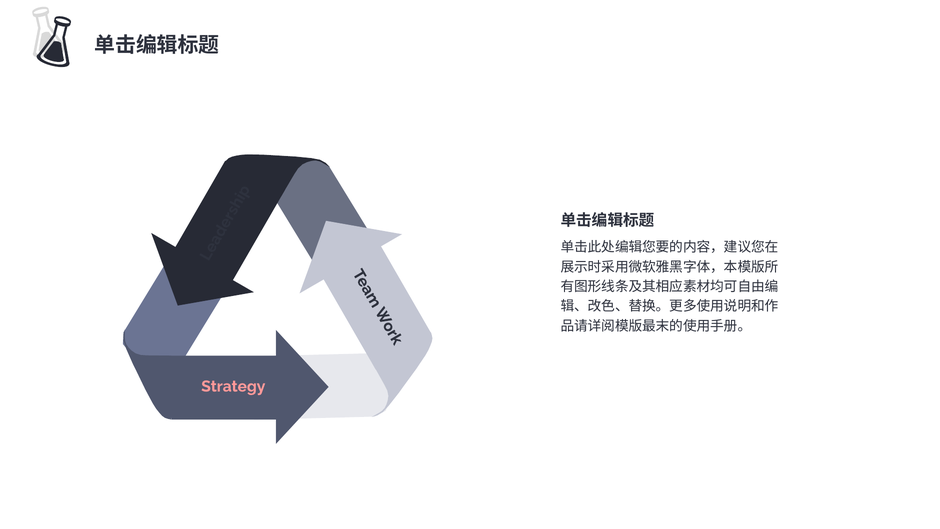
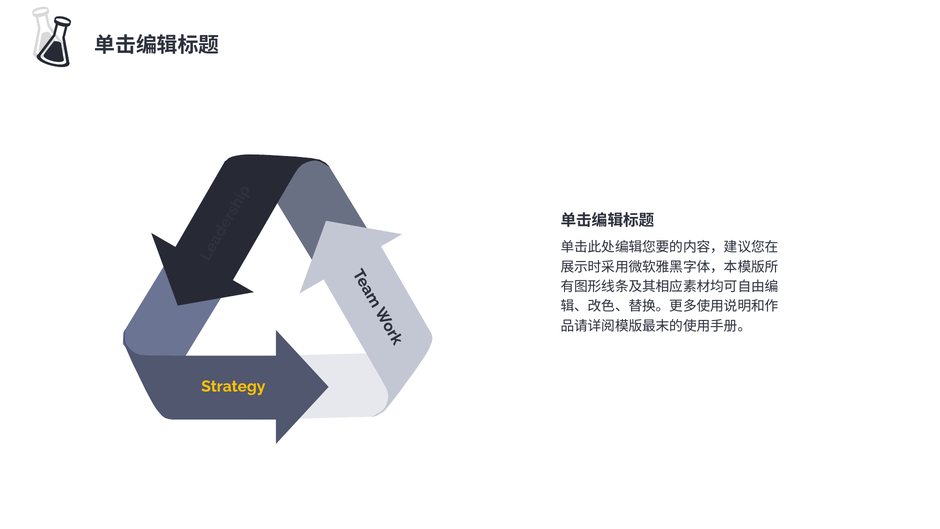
Strategy colour: pink -> yellow (233, 386)
